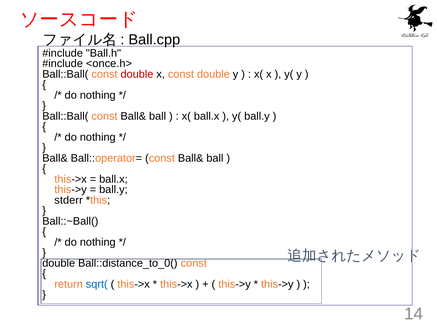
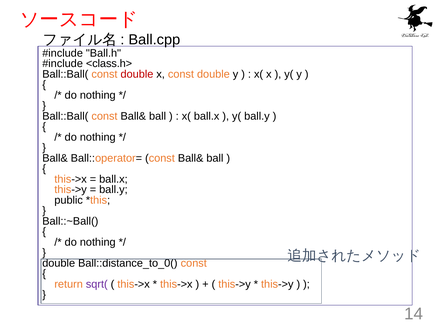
<once.h>: <once.h> -> <class.h> (109, 64)
stderr: stderr -> public (69, 200)
sqrt( colour: blue -> purple (97, 284)
